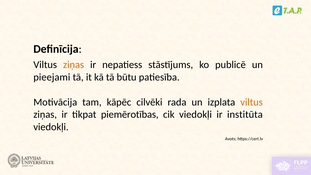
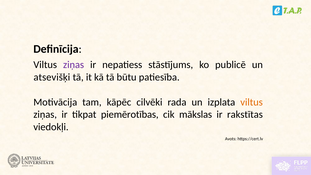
ziņas colour: orange -> purple (74, 65)
pieejami: pieejami -> atsevišķi (52, 77)
cik viedokļi: viedokļi -> mākslas (196, 115)
institūta: institūta -> rakstītas (245, 115)
